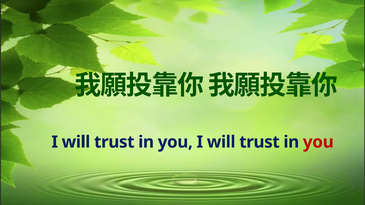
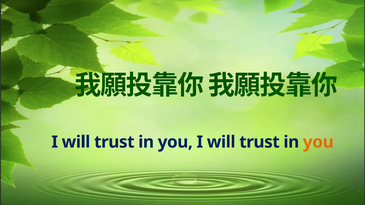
you colour: red -> orange (318, 142)
